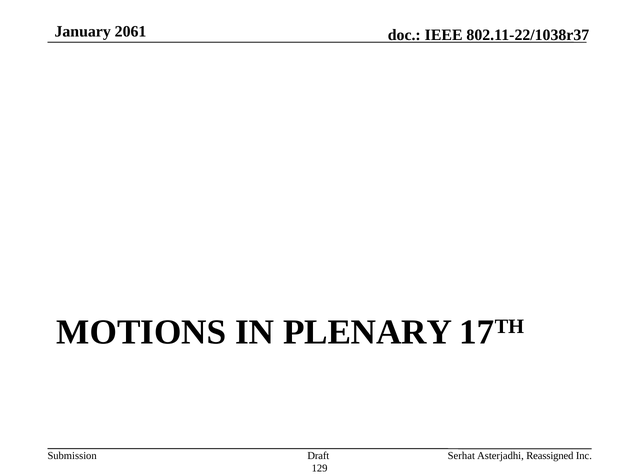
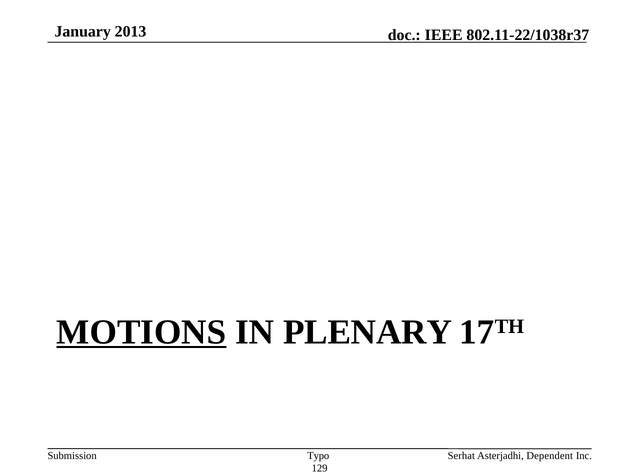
2061: 2061 -> 2013 (131, 32)
MOTIONS underline: none -> present (141, 332)
Draft: Draft -> Typo (318, 456)
Reassigned: Reassigned -> Dependent (550, 456)
